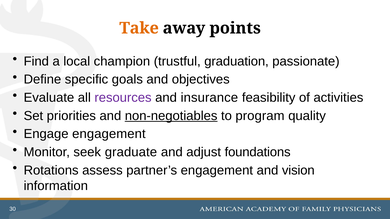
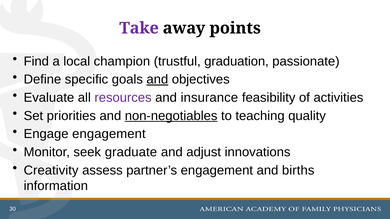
Take colour: orange -> purple (139, 28)
and underline: none -> present (157, 80)
program: program -> teaching (260, 116)
foundations: foundations -> innovations (258, 152)
Rotations: Rotations -> Creativity (51, 171)
vision: vision -> births (298, 171)
